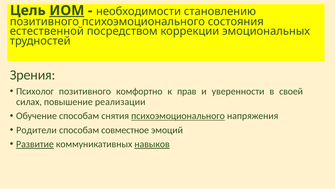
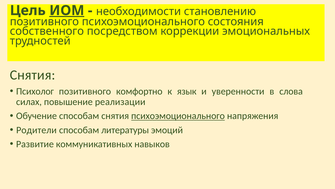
естественной: естественной -> собственного (47, 31)
Зрения: Зрения -> Снятия (33, 75)
прав: прав -> язык (187, 91)
своей: своей -> слова (291, 91)
совместное: совместное -> литературы (125, 130)
Развитие underline: present -> none (35, 144)
навыков underline: present -> none (152, 144)
